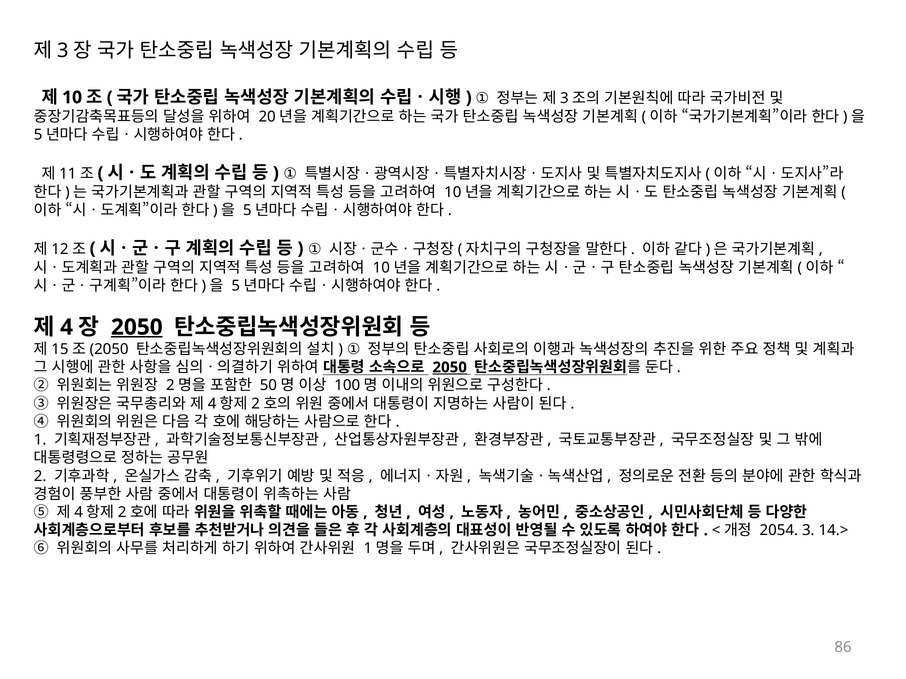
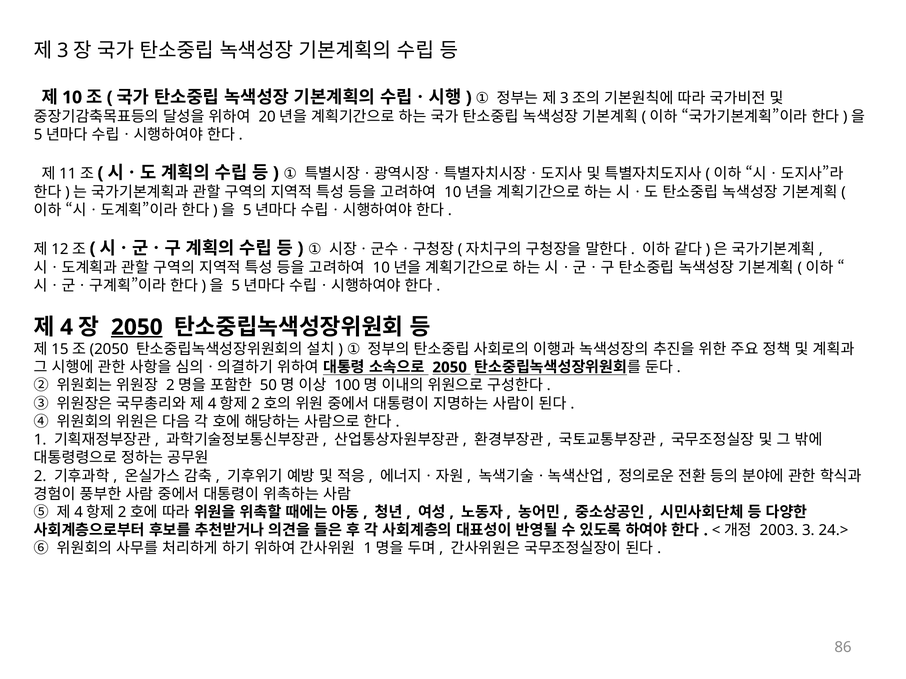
2050 underline: present -> none (450, 368)
2054: 2054 -> 2003 (779, 531)
14.>: 14.> -> 24.> (834, 531)
